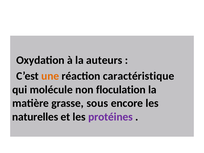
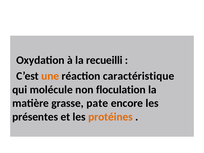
auteurs: auteurs -> recueilli (104, 60)
sous: sous -> pate (97, 103)
naturelles: naturelles -> présentes (35, 117)
protéines colour: purple -> orange (110, 117)
